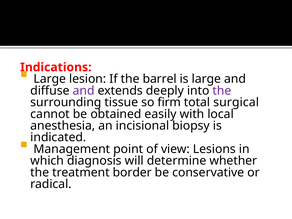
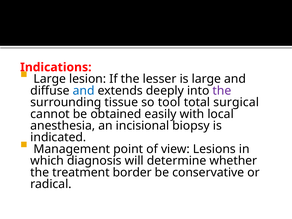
barrel: barrel -> lesser (160, 79)
and colour: purple -> blue (84, 91)
firm: firm -> tool (169, 102)
